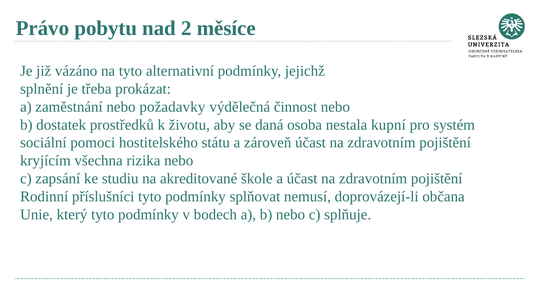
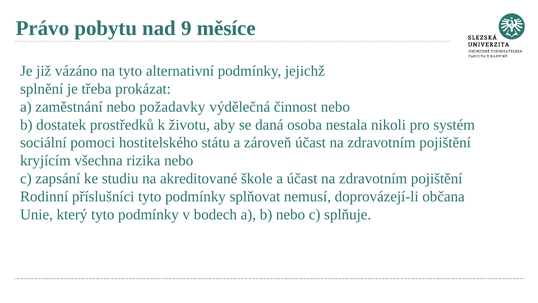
2: 2 -> 9 (186, 28)
kupní: kupní -> nikoli (388, 125)
